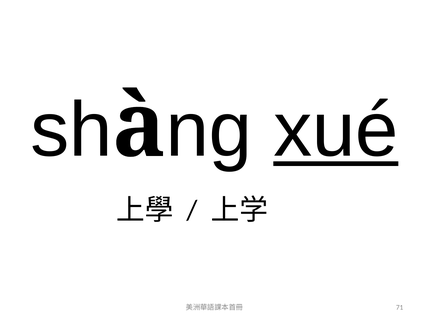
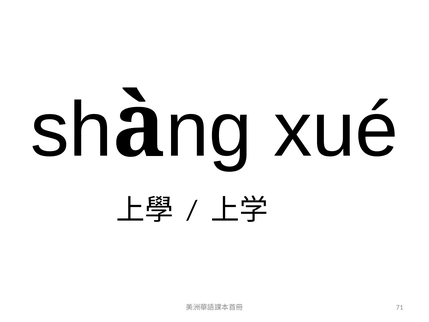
xué underline: present -> none (336, 130)
